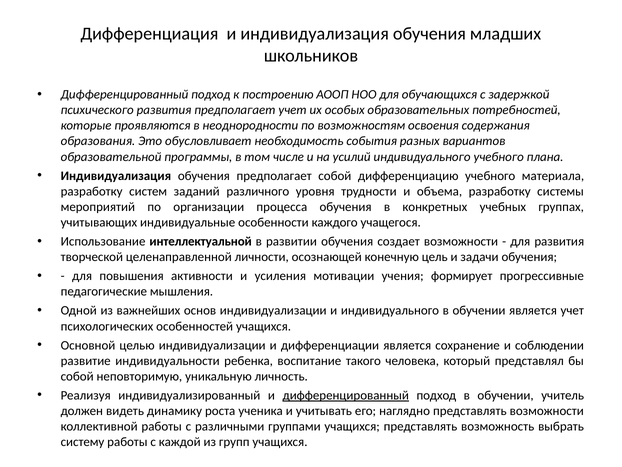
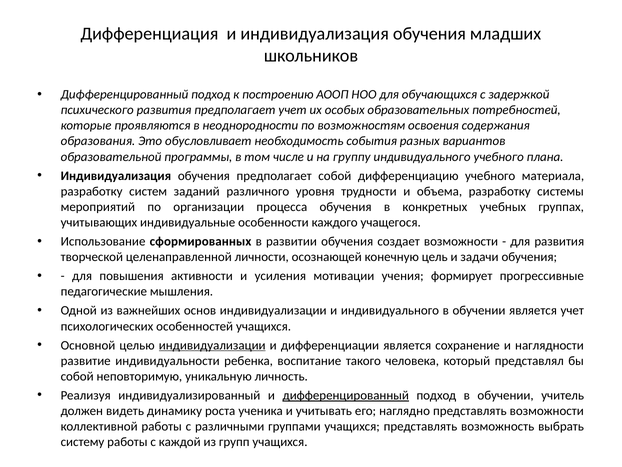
усилий: усилий -> группу (352, 157)
интеллектуальной: интеллектуальной -> сформированных (201, 241)
индивидуализации underline: none -> present (212, 345)
соблюдении: соблюдении -> наглядности (549, 345)
